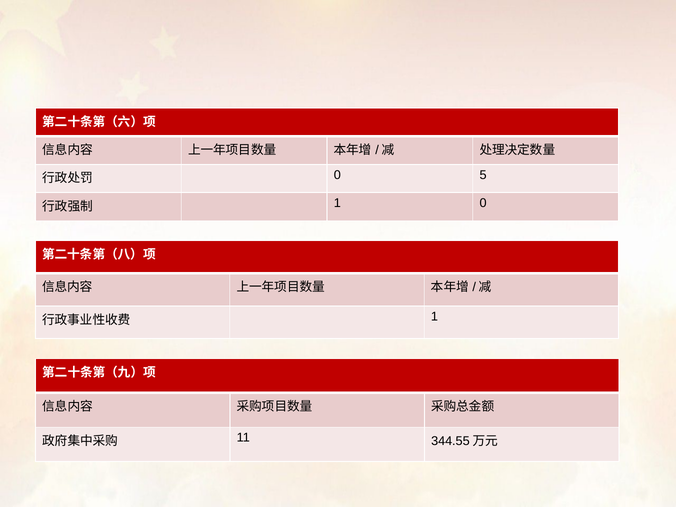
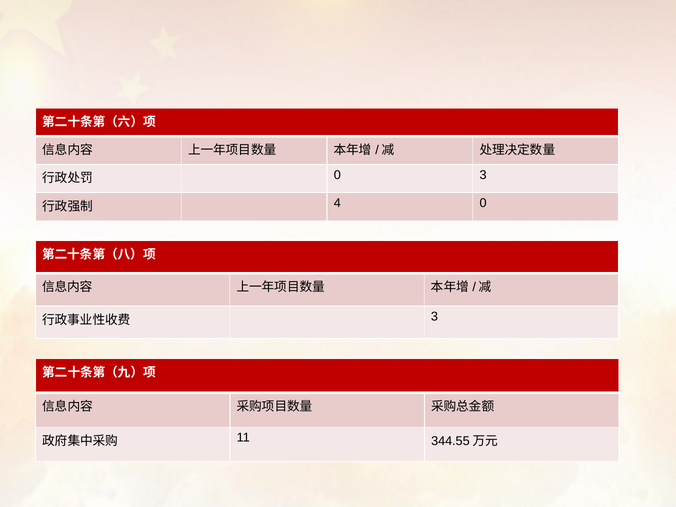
0 5: 5 -> 3 (483, 175)
1: 1 -> 4 (337, 203)
1: 1 -> 3 (434, 317)
